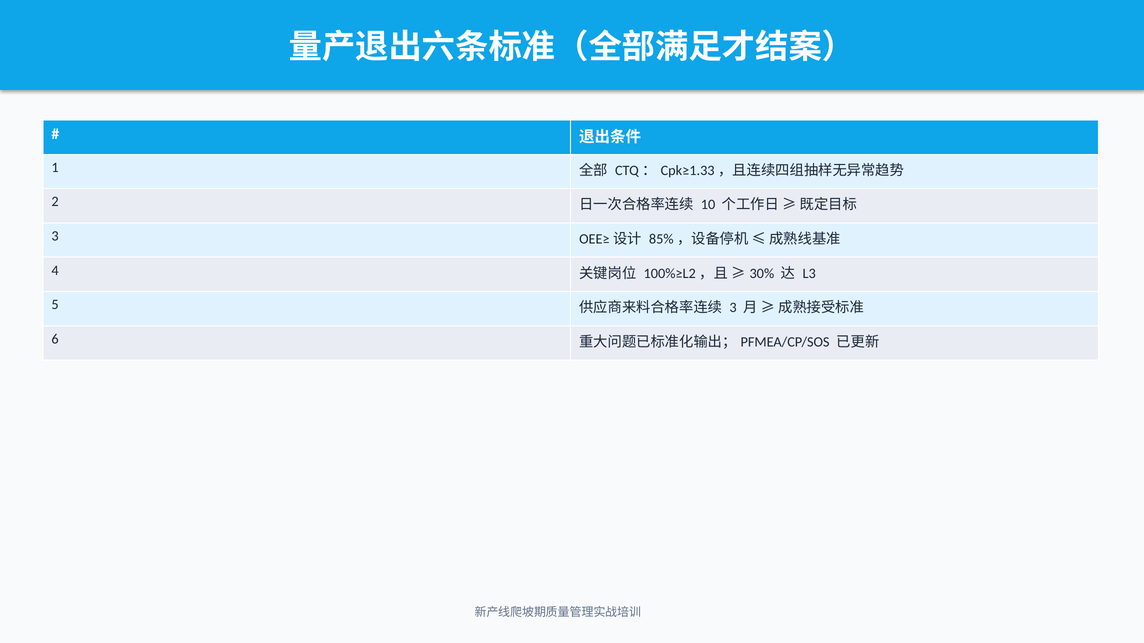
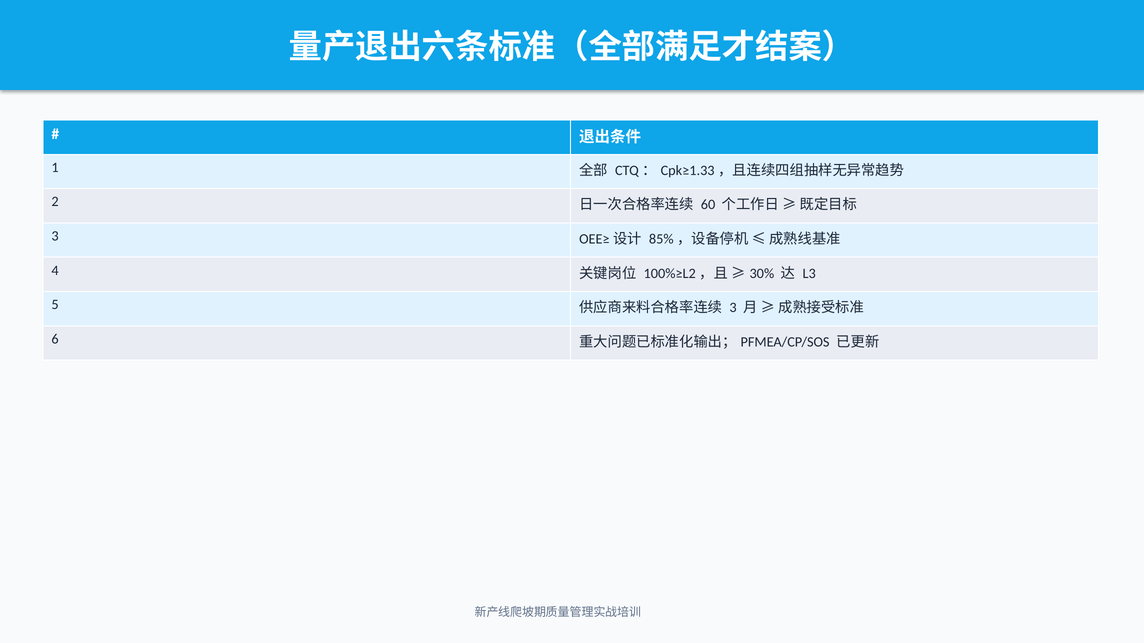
10: 10 -> 60 (708, 205)
